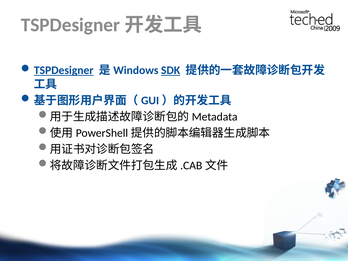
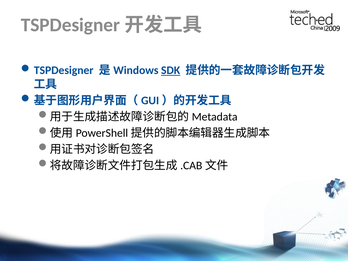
TSPDesigner underline: present -> none (64, 70)
